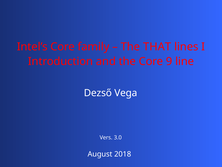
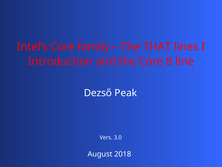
9: 9 -> 8 (169, 61)
Vega: Vega -> Peak (126, 93)
